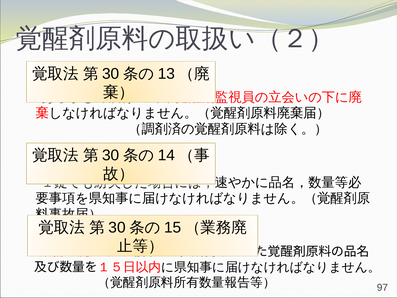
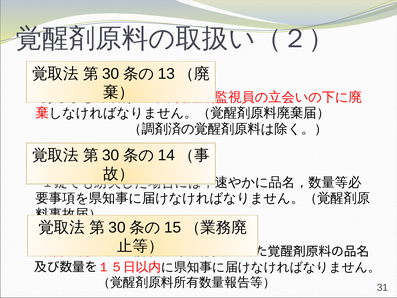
97: 97 -> 31 (382, 287)
